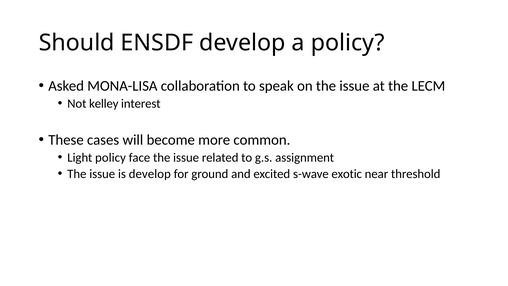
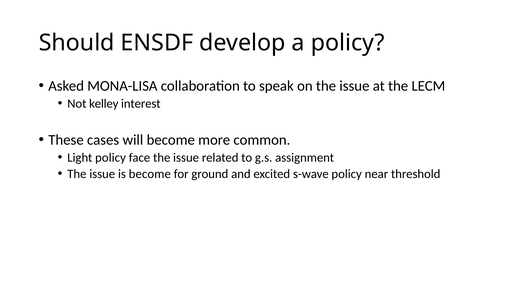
is develop: develop -> become (150, 174)
s-wave exotic: exotic -> policy (347, 174)
